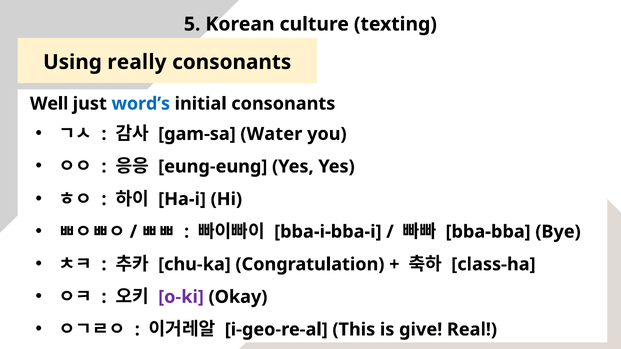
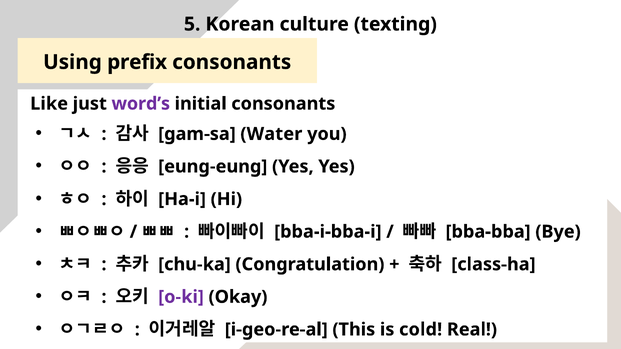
really: really -> prefix (137, 62)
Well: Well -> Like (49, 104)
word’s colour: blue -> purple (141, 104)
give: give -> cold (421, 330)
